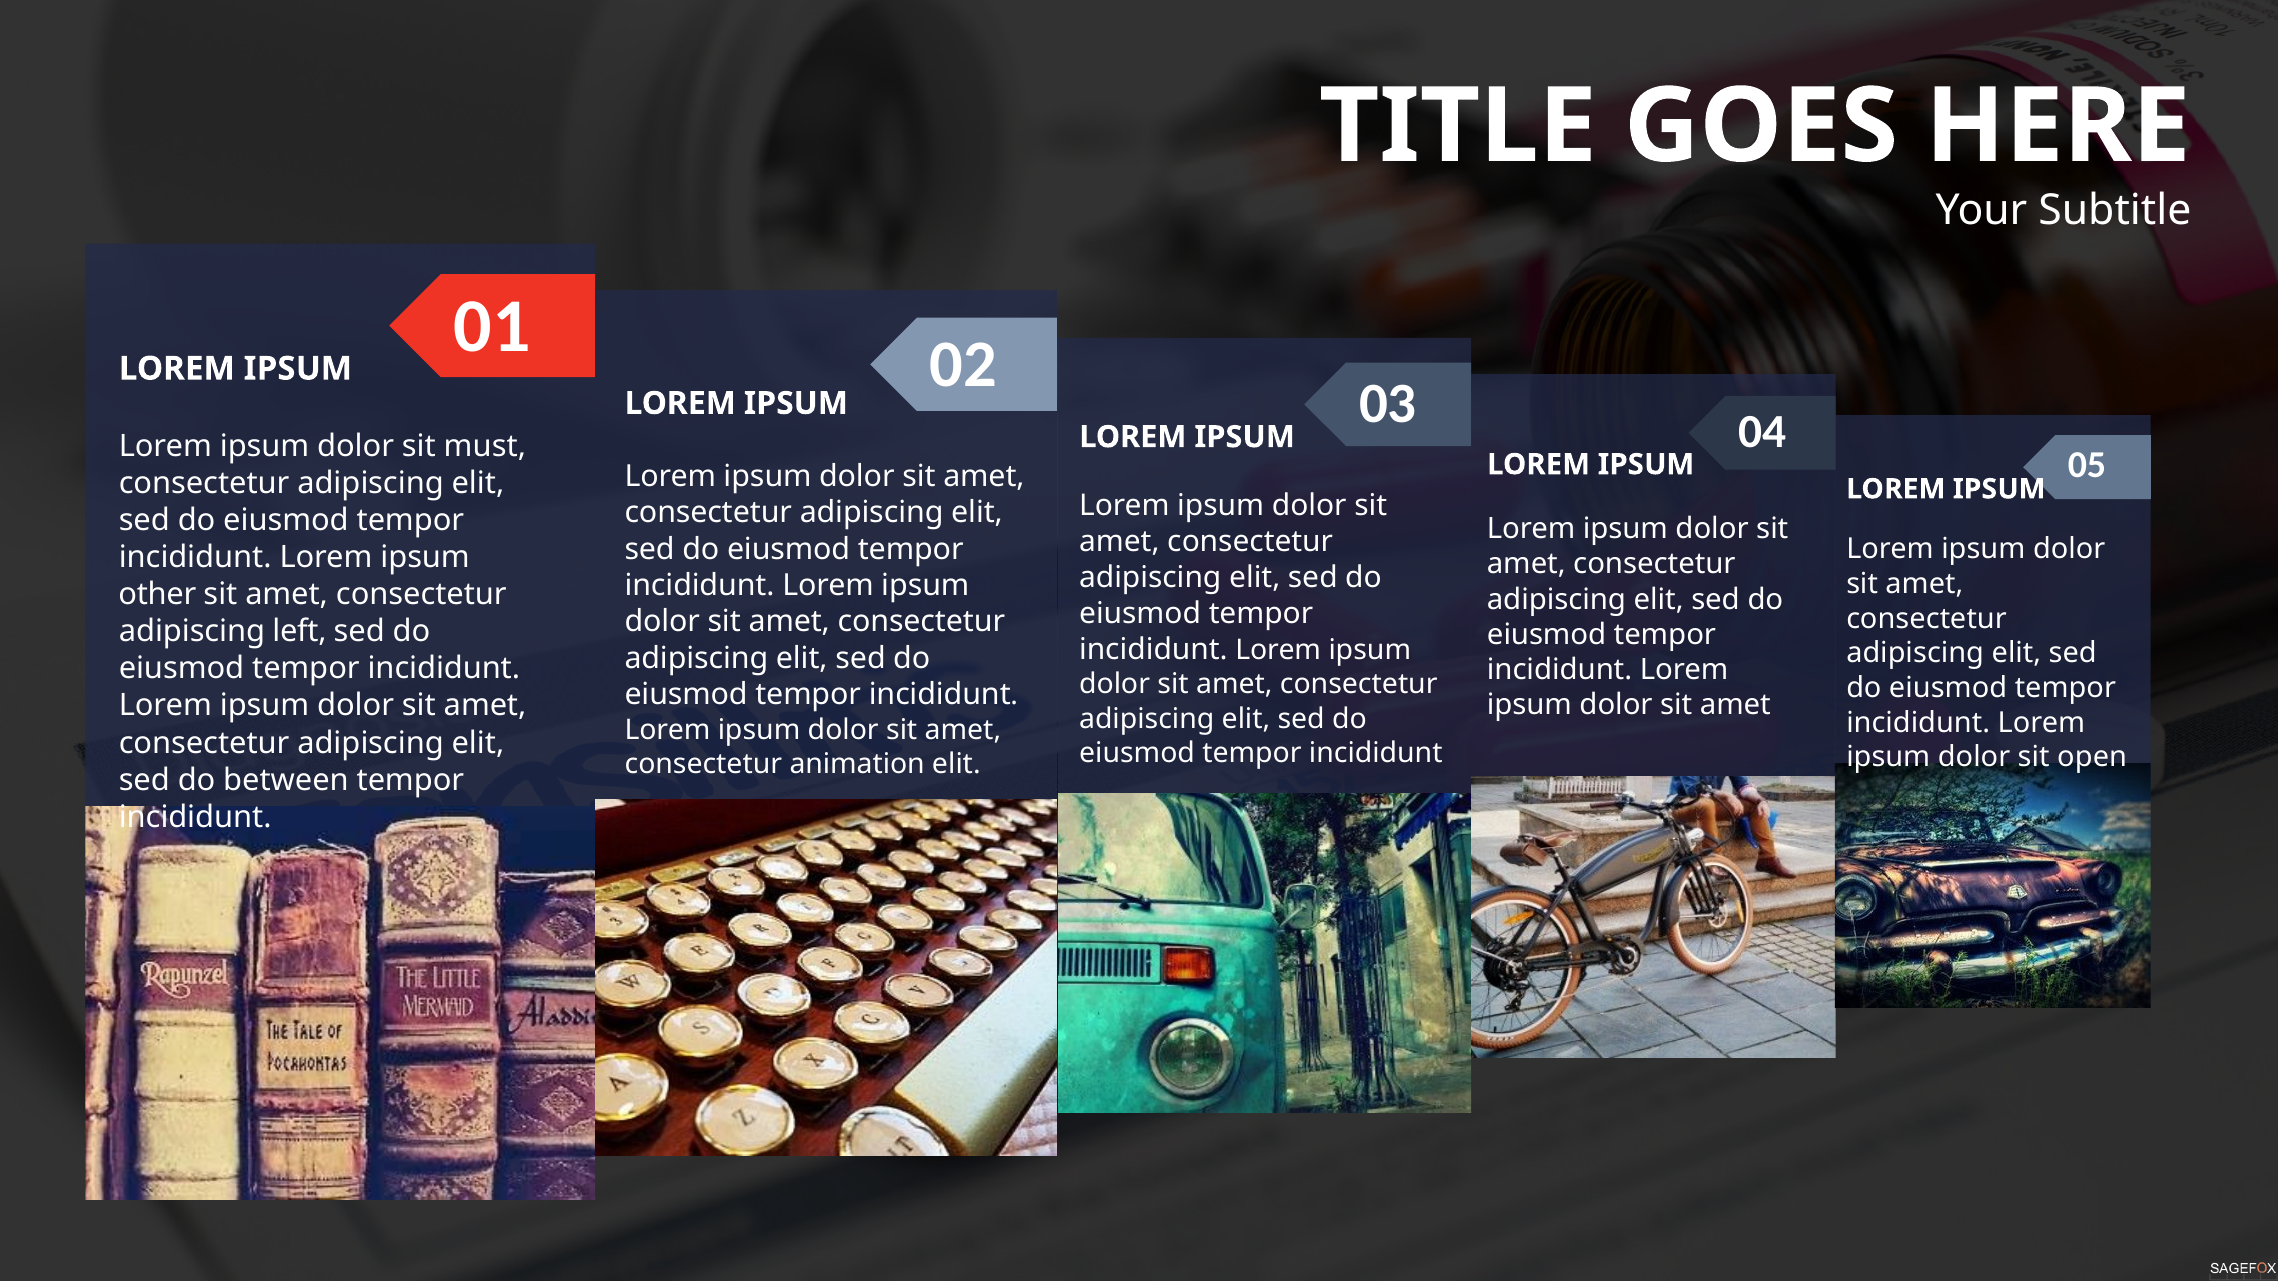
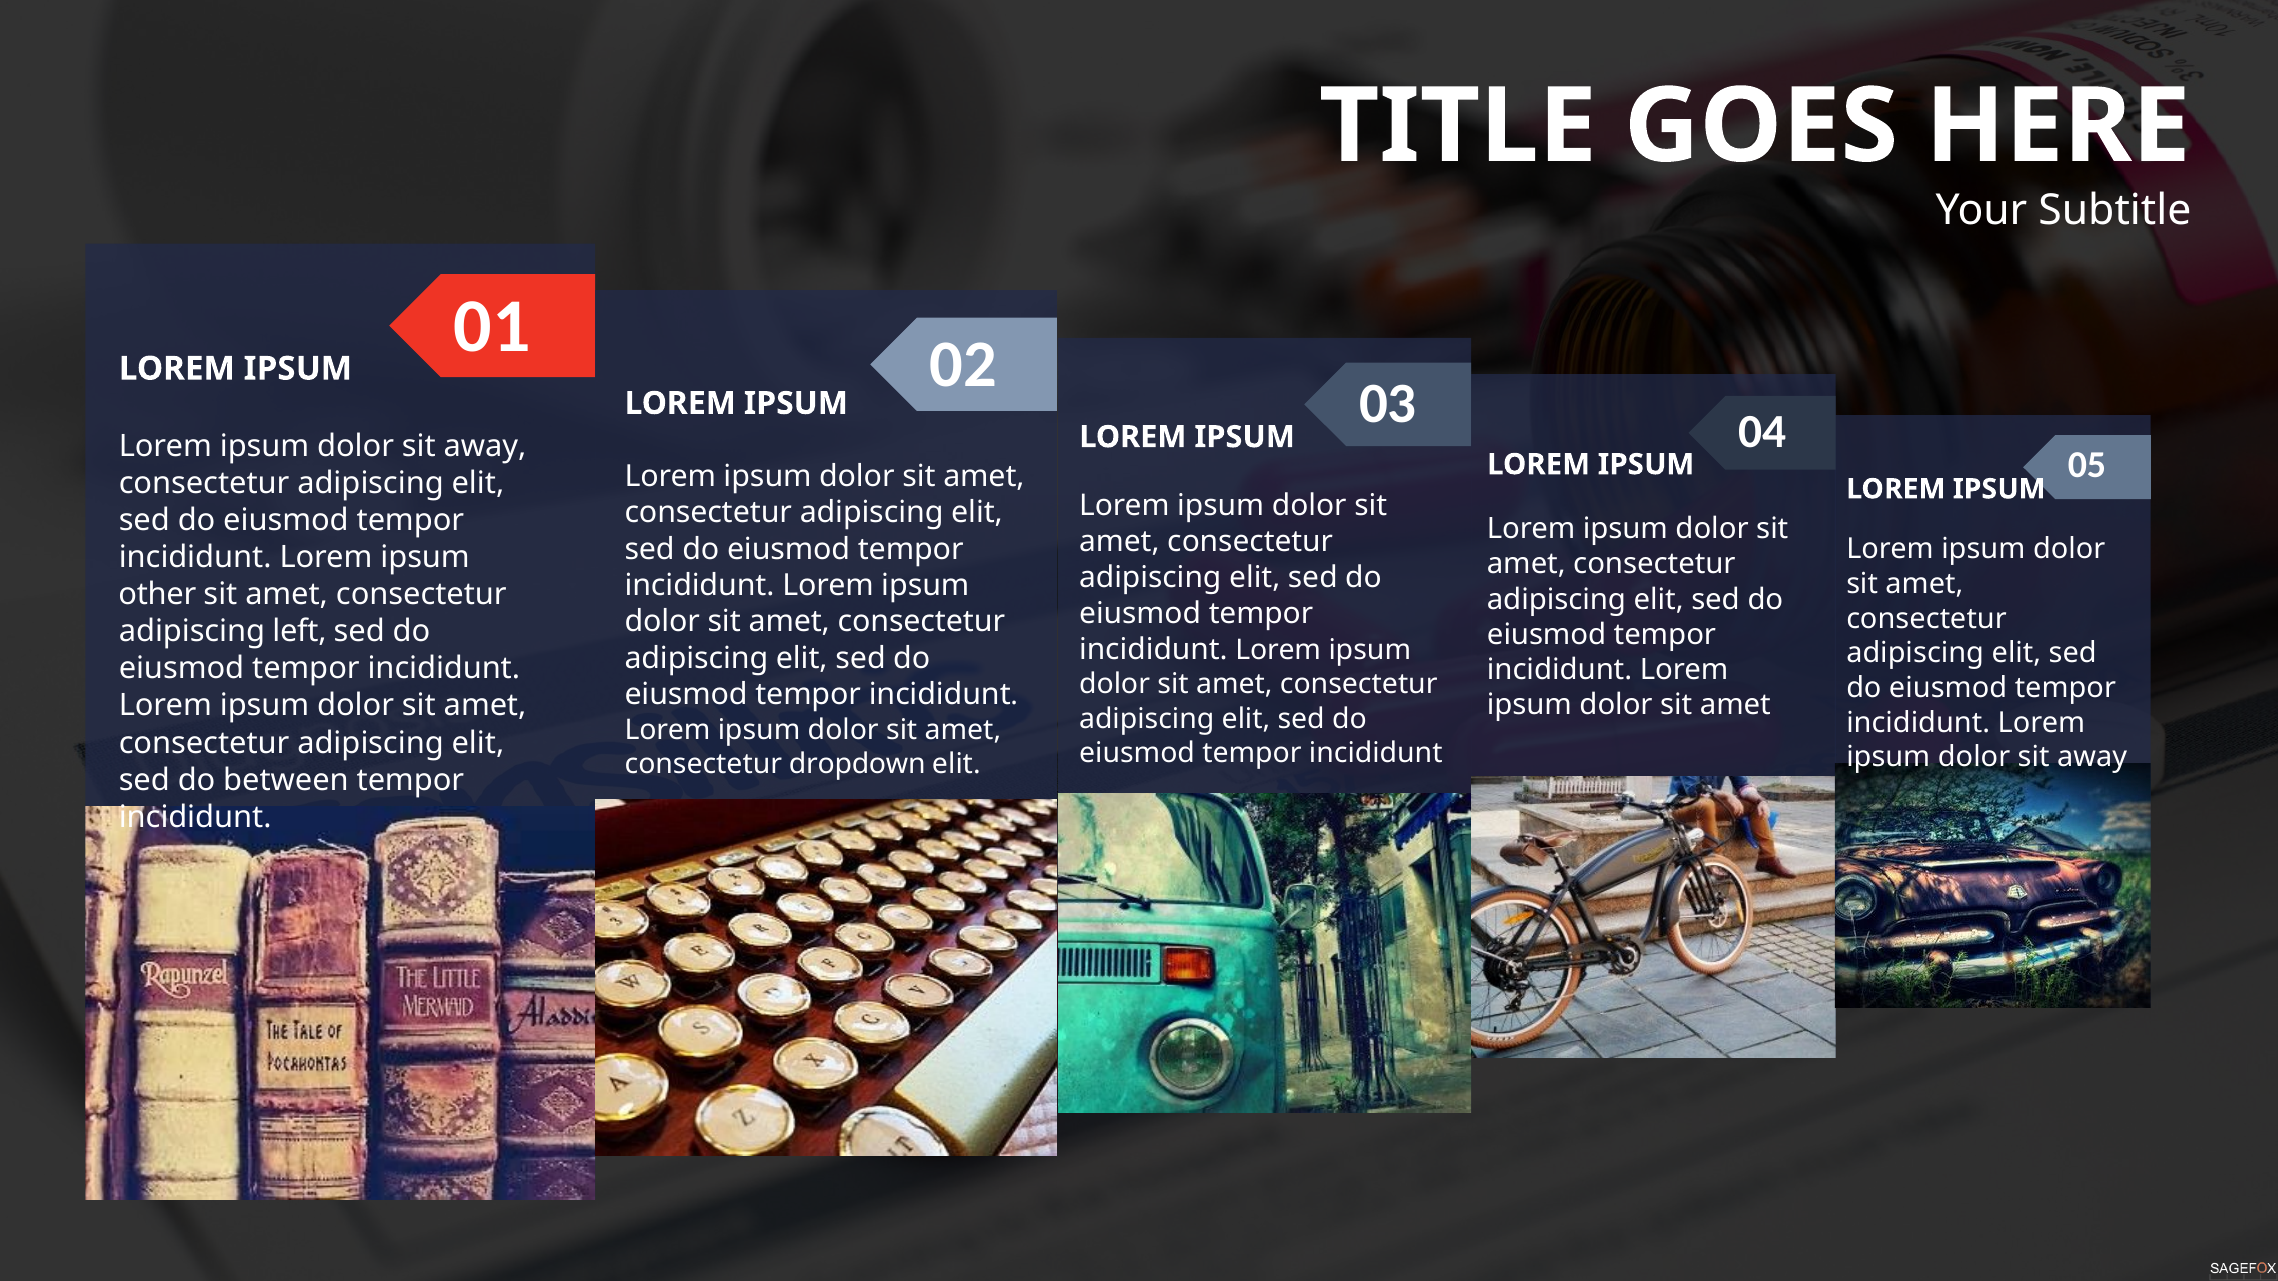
must: must -> away (485, 447)
open: open -> away (2092, 758)
animation: animation -> dropdown (857, 764)
